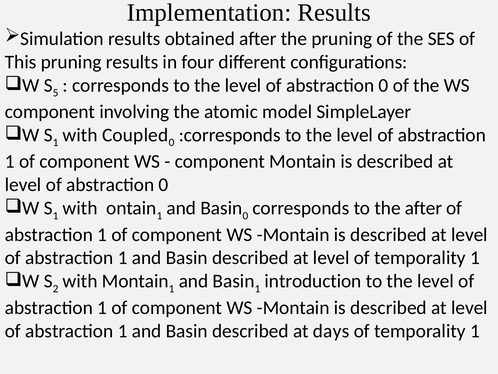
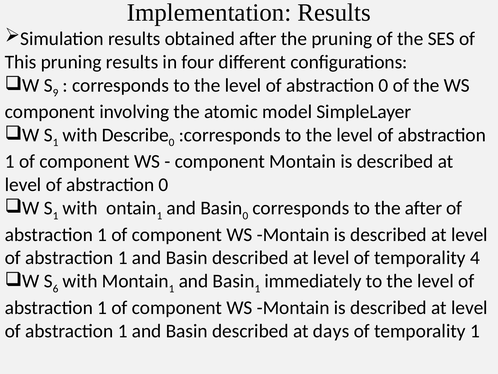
5: 5 -> 9 (56, 93)
Coupled: Coupled -> Describe (135, 135)
level of temporality 1: 1 -> 4 (475, 258)
2: 2 -> 6 (56, 288)
introduction: introduction -> immediately (313, 281)
